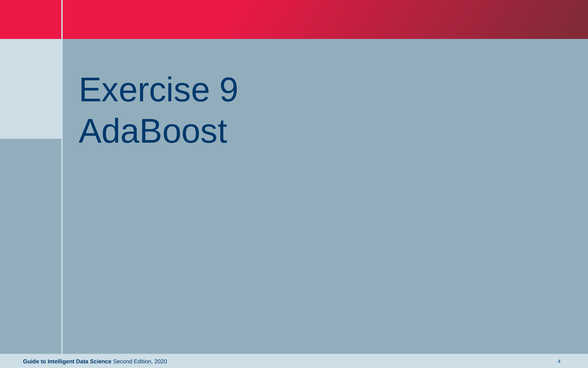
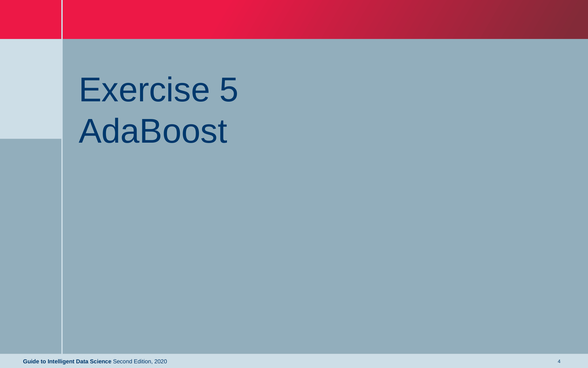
9: 9 -> 5 (229, 90)
